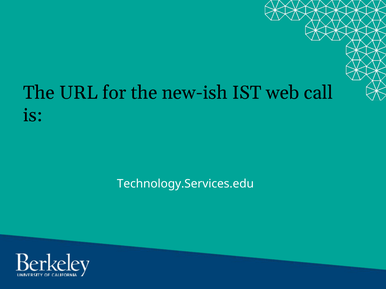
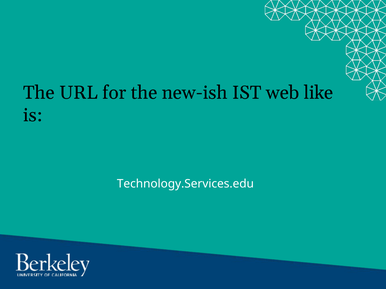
call: call -> like (319, 93)
